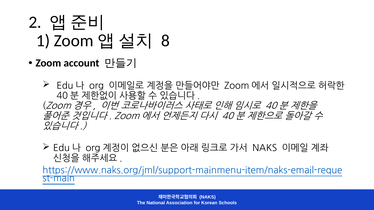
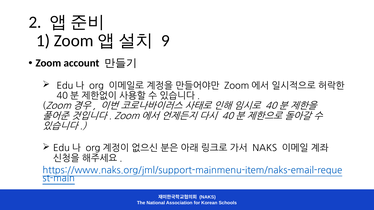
8: 8 -> 9 (165, 41)
